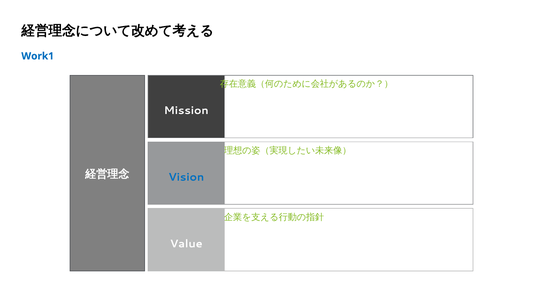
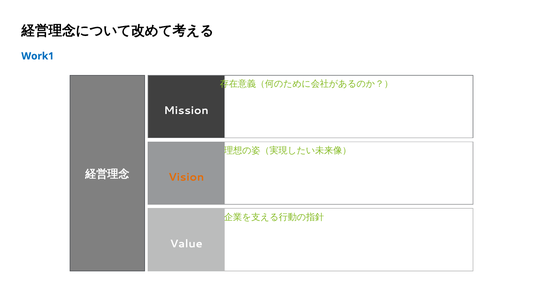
Vision colour: blue -> orange (186, 177)
